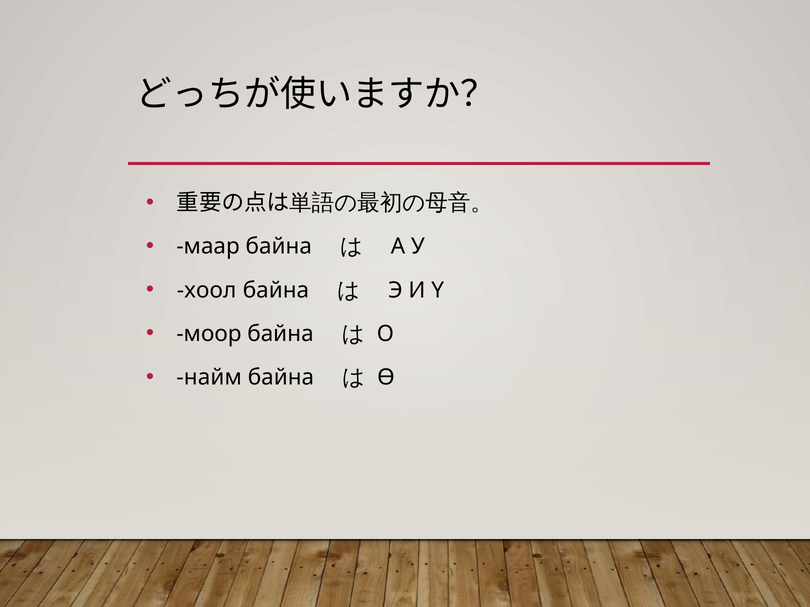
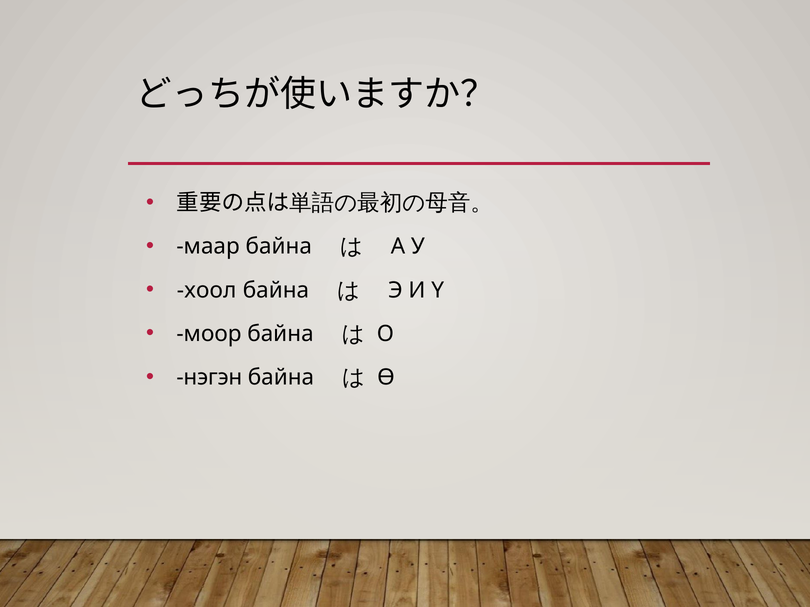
найм: найм -> нэгэн (209, 378)
